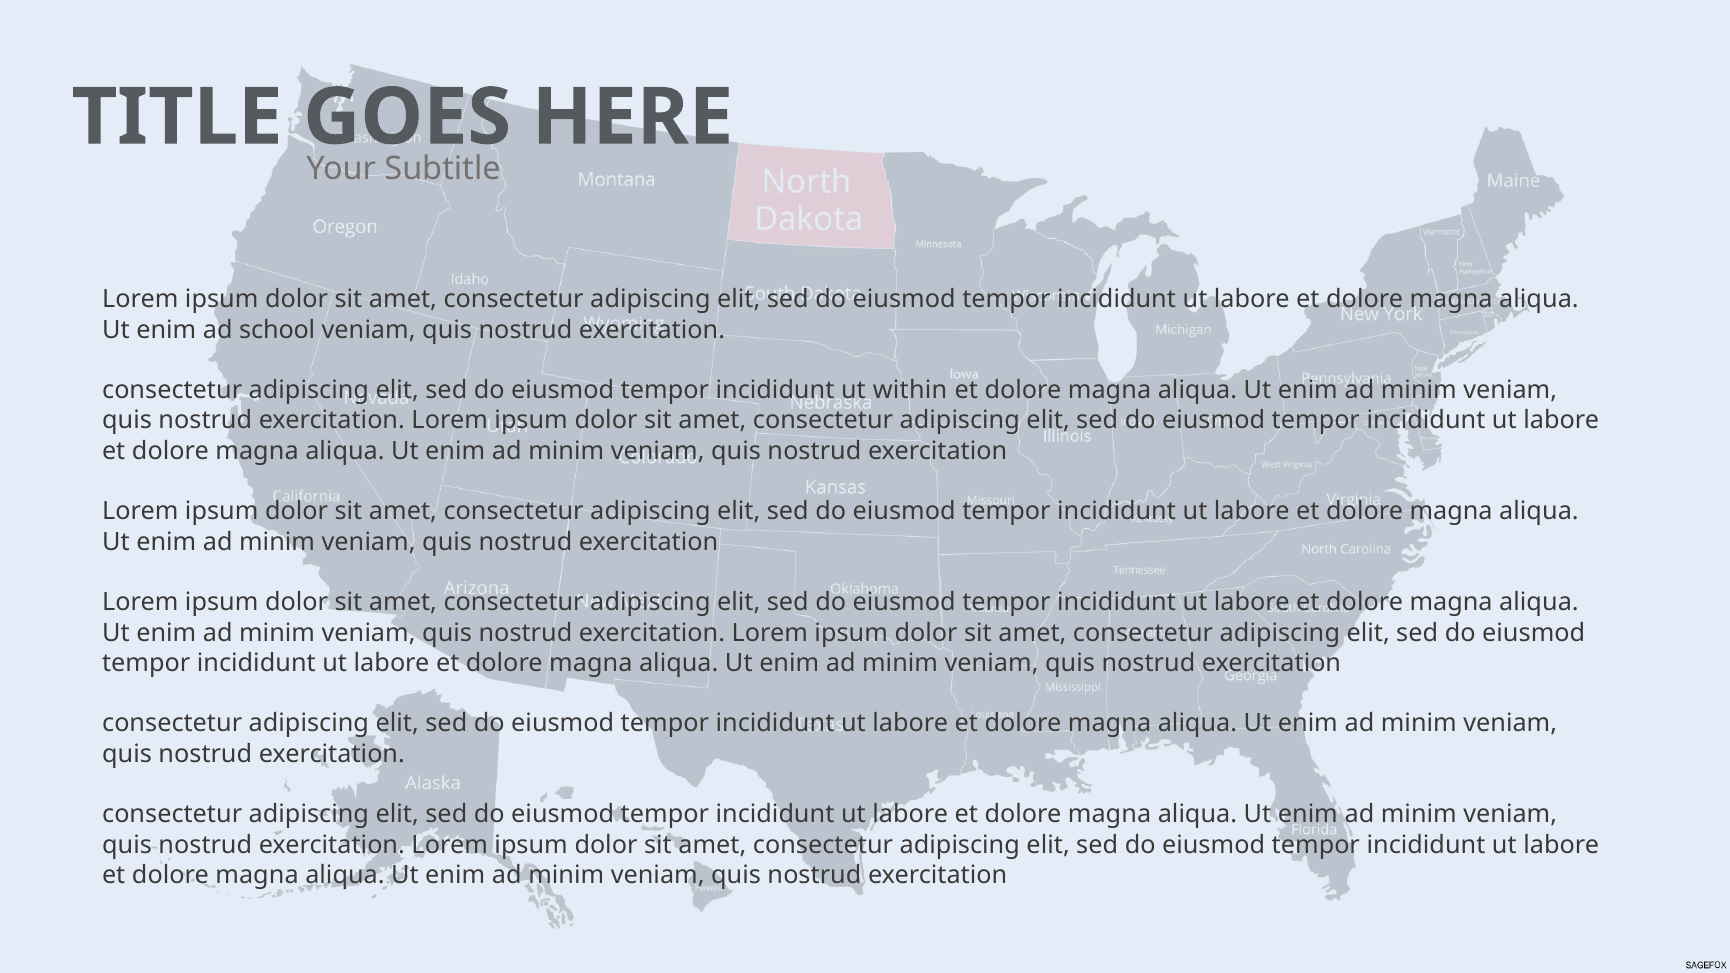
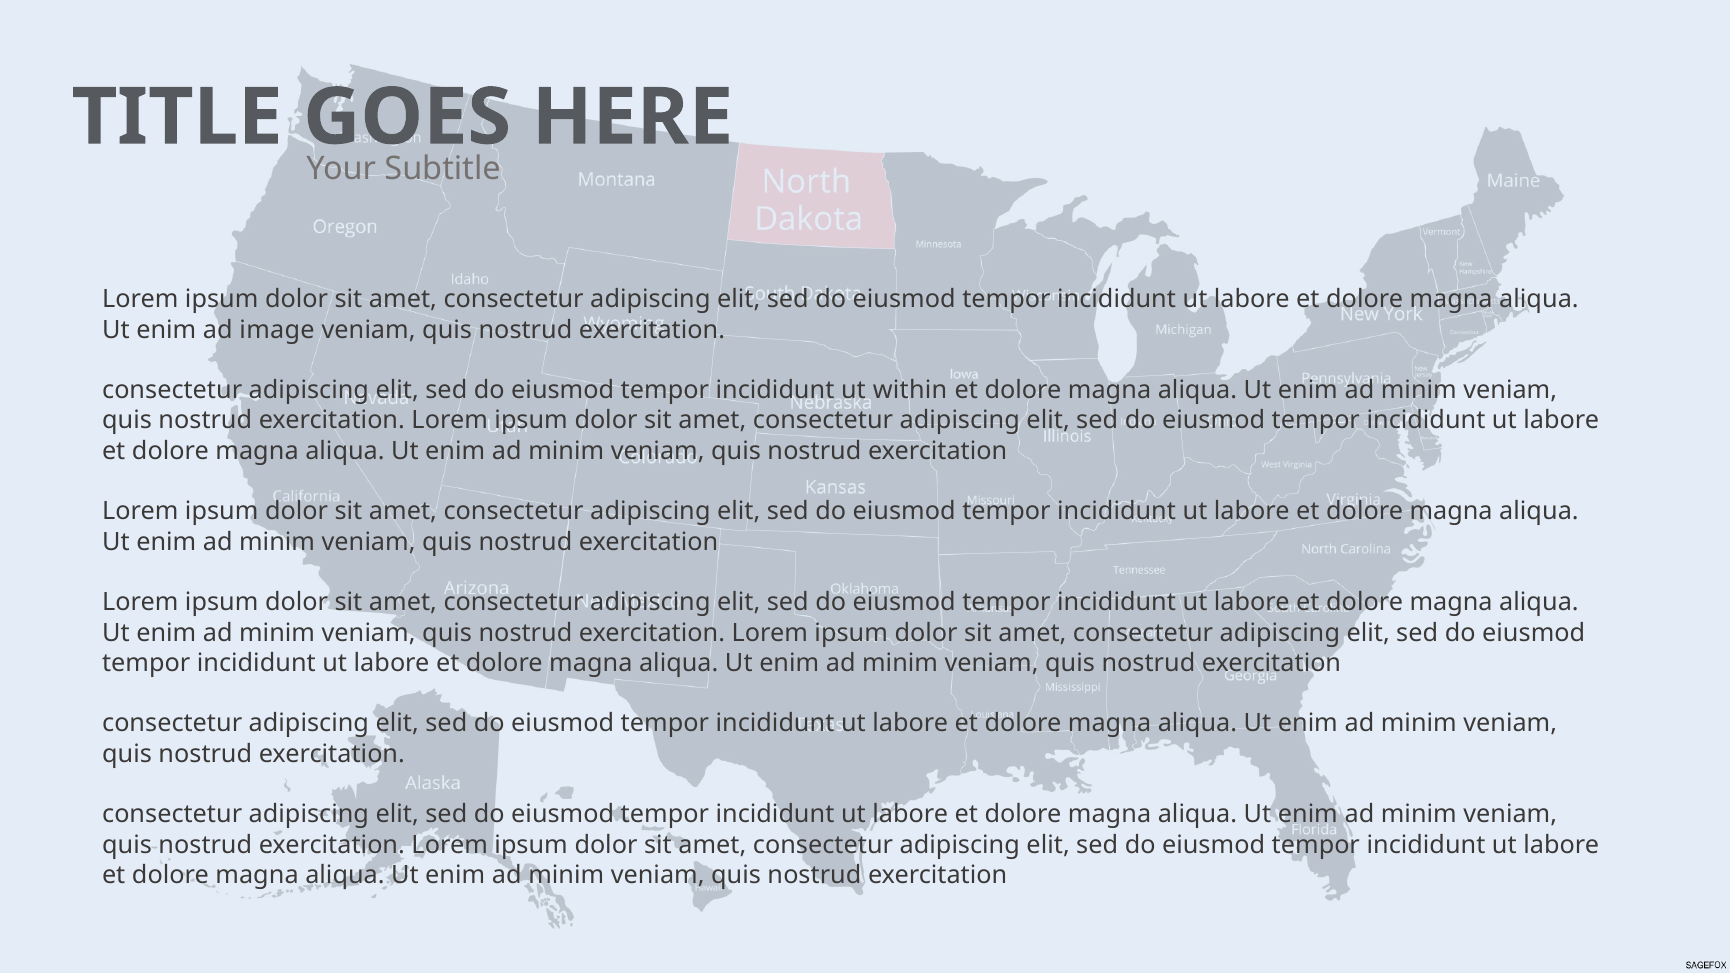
school: school -> image (277, 330)
